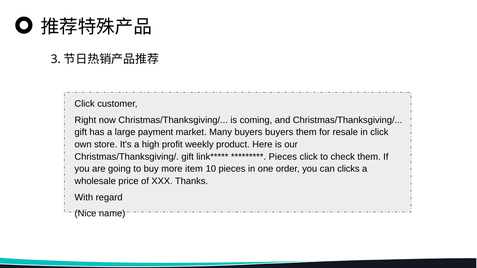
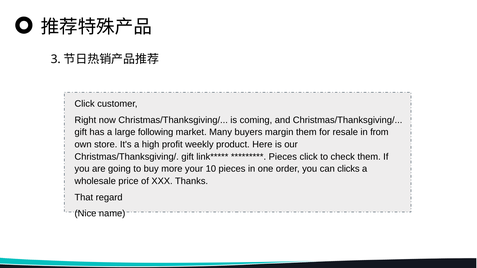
payment: payment -> following (156, 132)
buyers buyers: buyers -> margin (279, 132)
in click: click -> from (379, 132)
item: item -> your (194, 169)
With: With -> That (84, 198)
